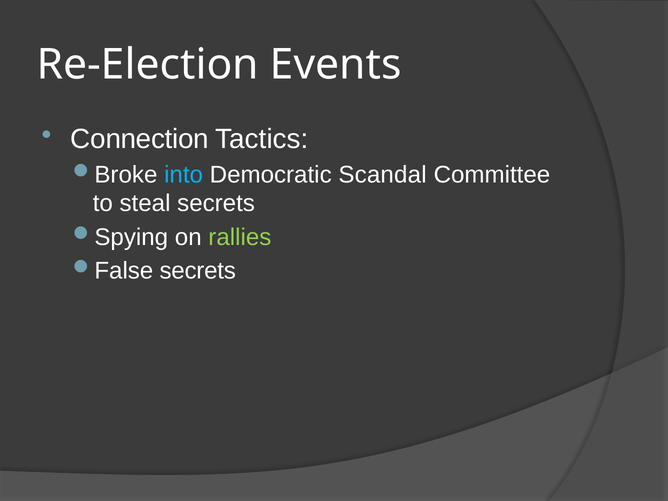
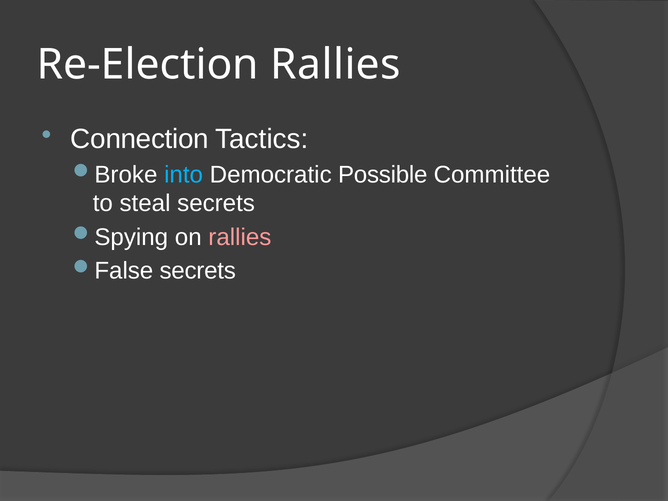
Re-Election Events: Events -> Rallies (336, 65)
Scandal: Scandal -> Possible (383, 175)
rallies colour: light green -> pink (240, 237)
